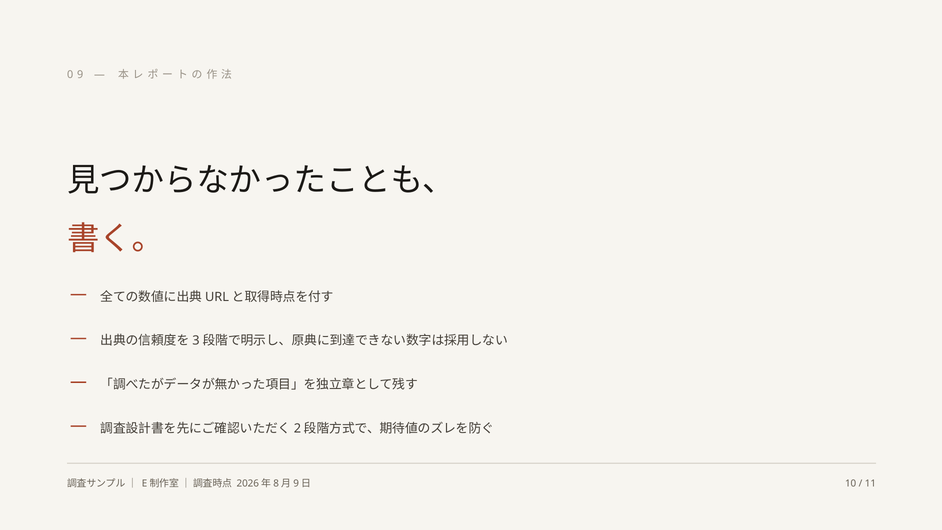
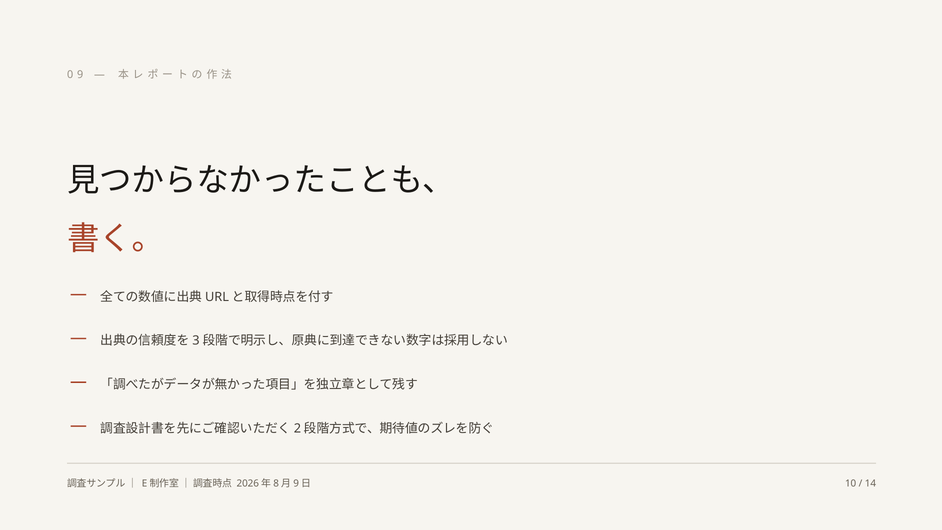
11: 11 -> 14 (870, 483)
